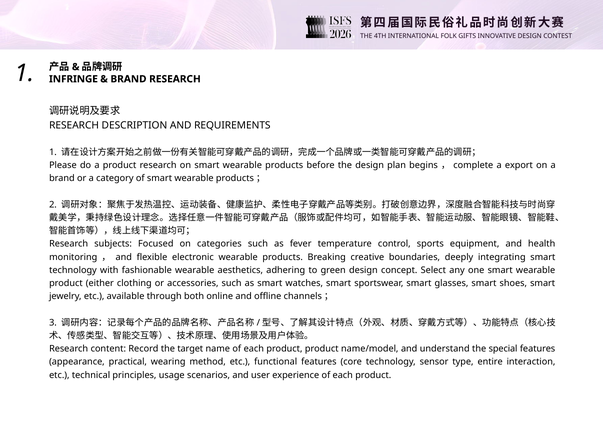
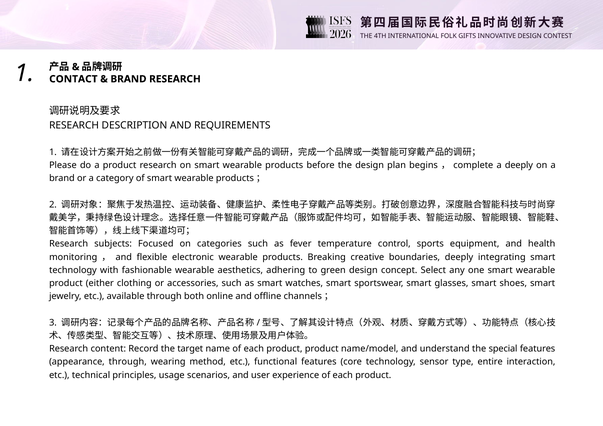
INFRINGE: INFRINGE -> CONTACT (73, 79)
a export: export -> deeply (519, 165)
appearance practical: practical -> through (128, 362)
